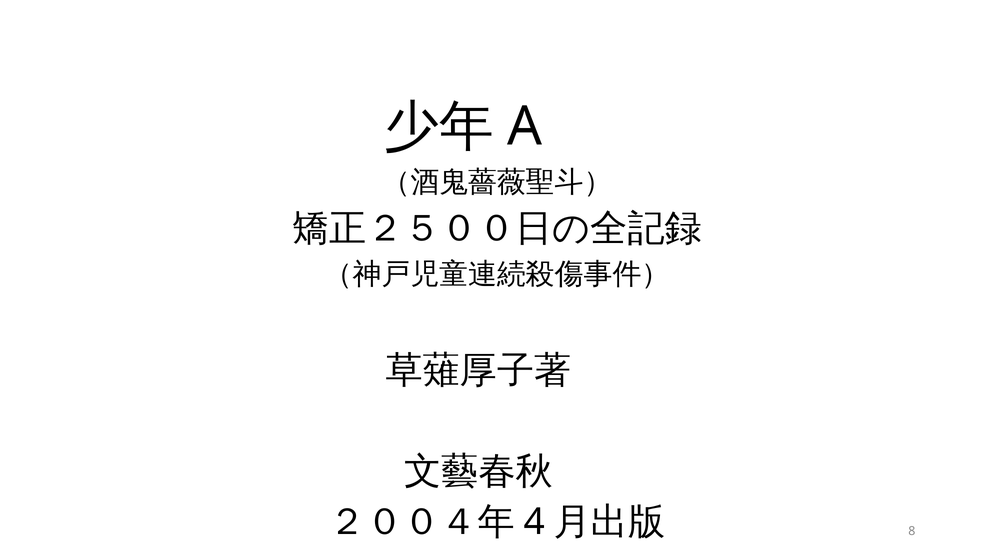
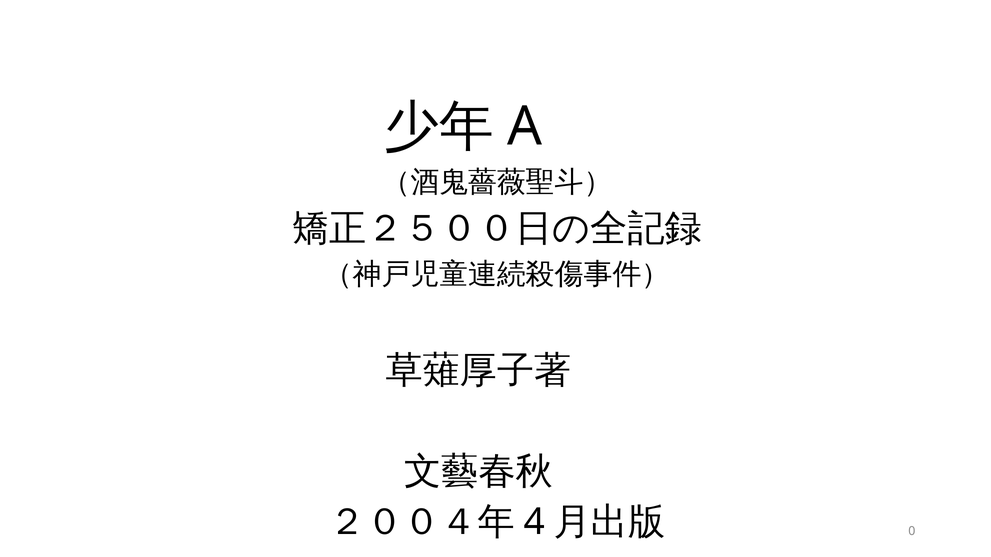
8: 8 -> 0 (912, 531)
